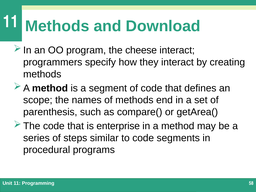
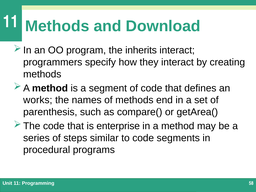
cheese: cheese -> inherits (141, 50)
scope: scope -> works (38, 100)
